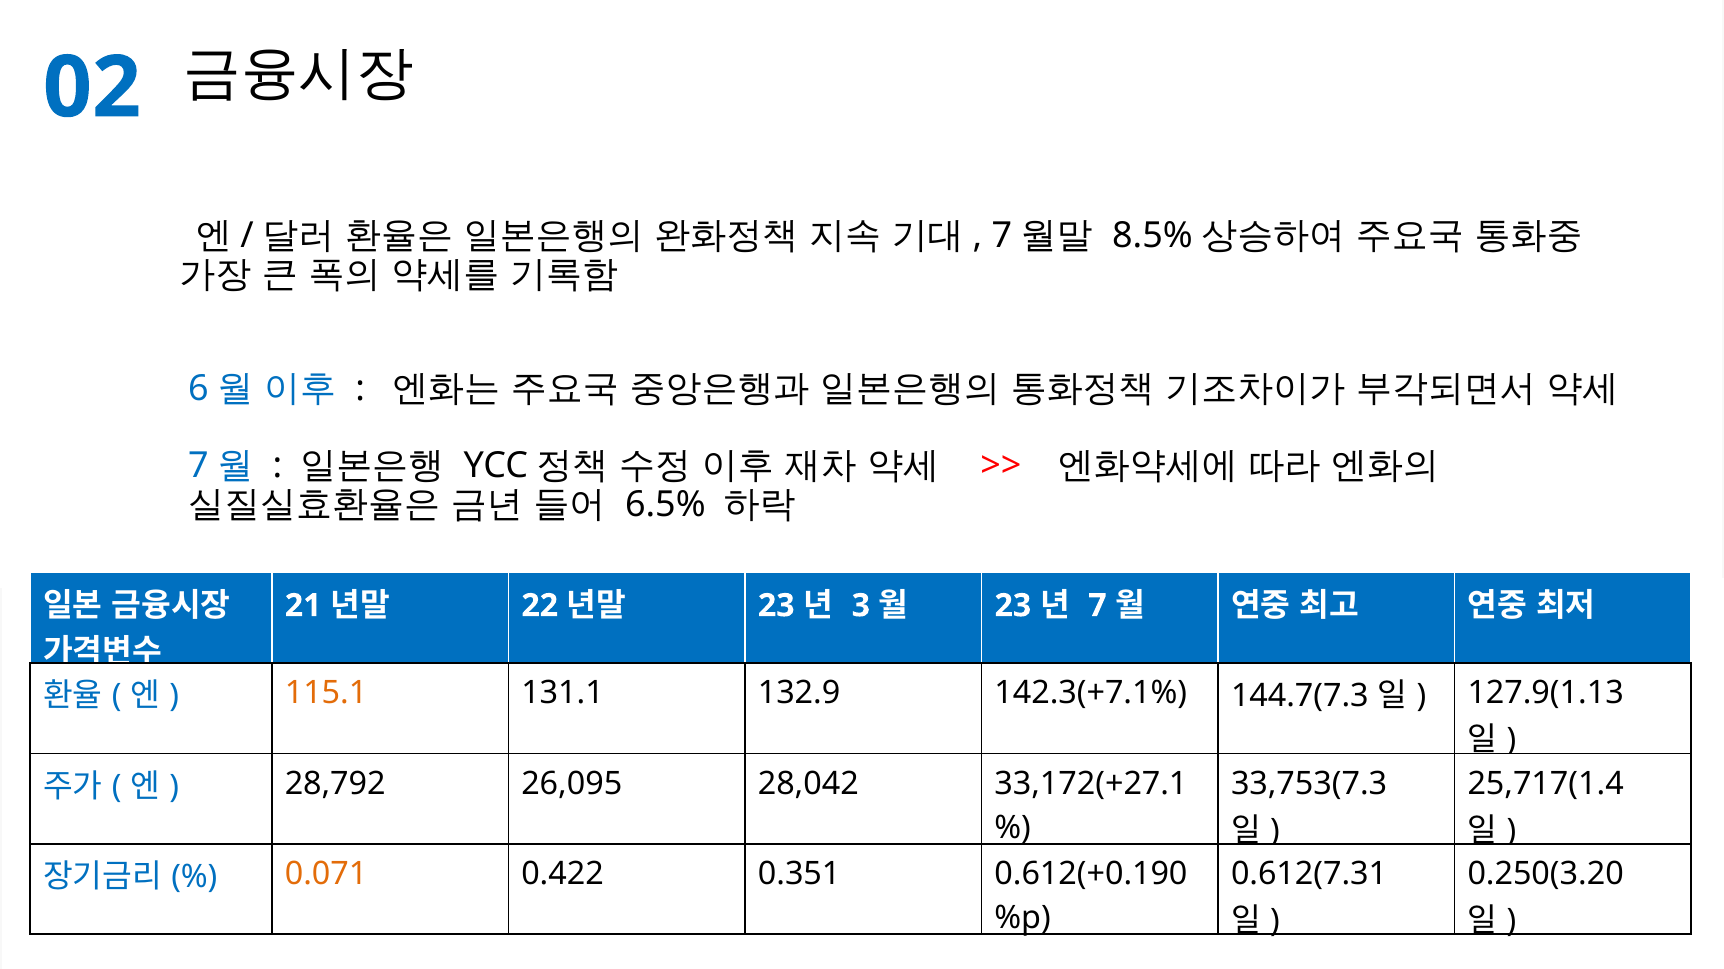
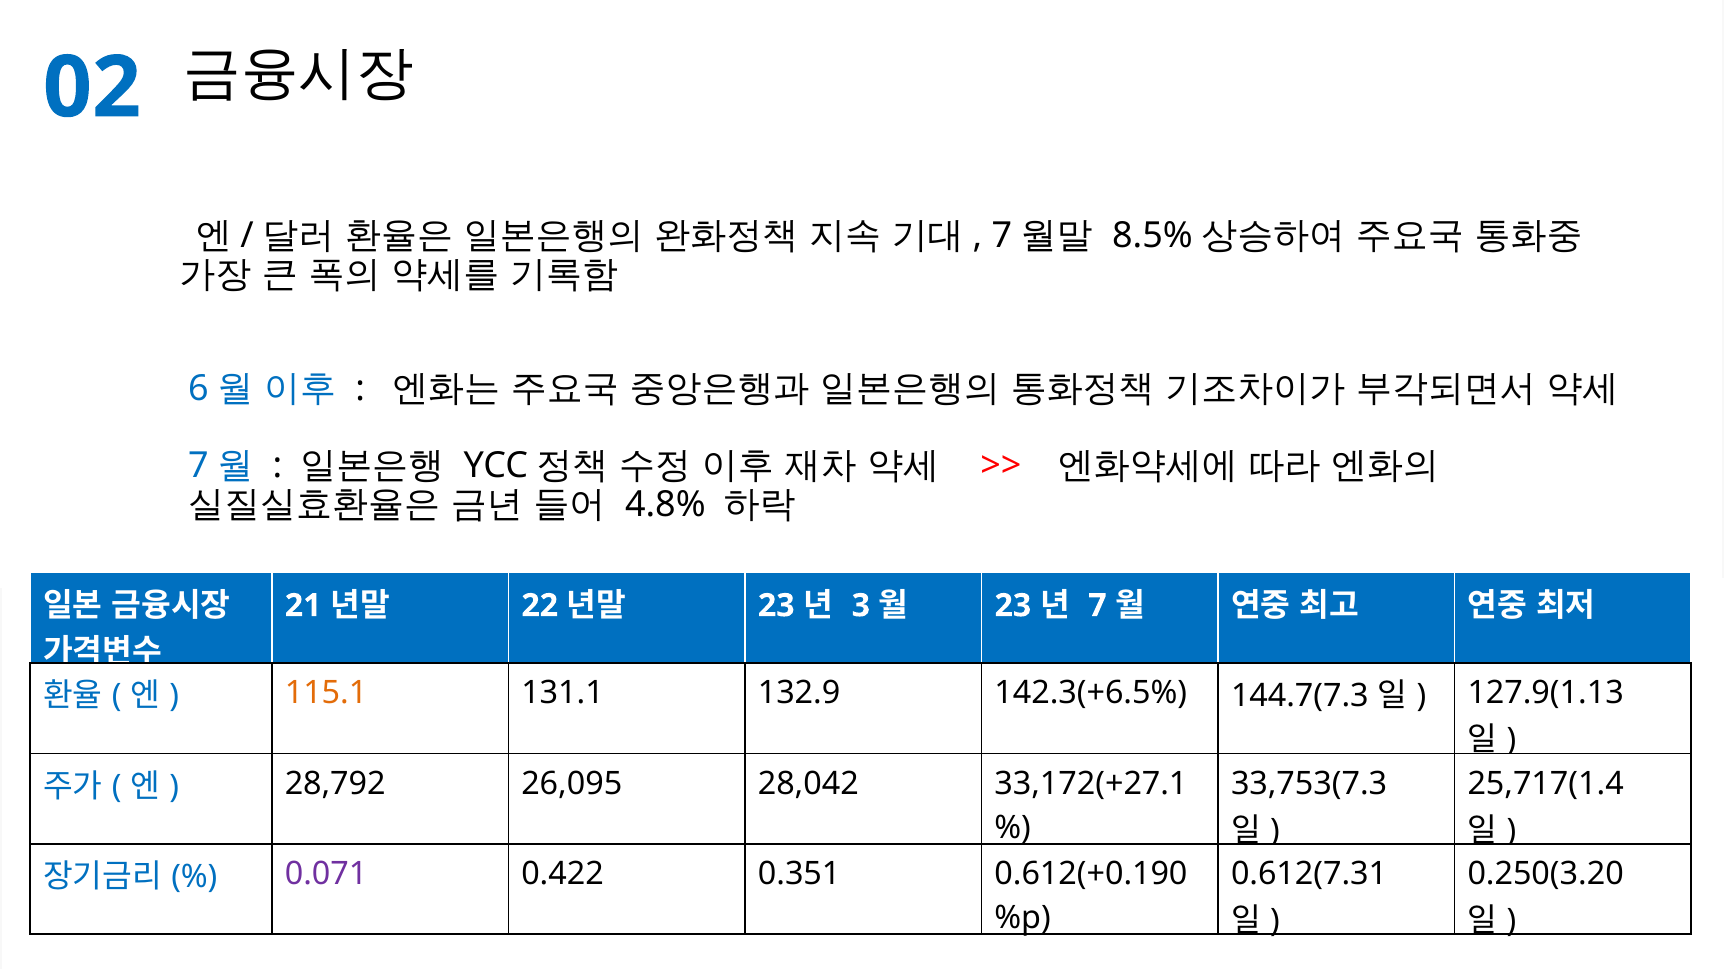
6.5%: 6.5% -> 4.8% (665, 505)
142.3(+7.1%: 142.3(+7.1% -> 142.3(+6.5% (1091, 694)
0.071 colour: orange -> purple (326, 875)
